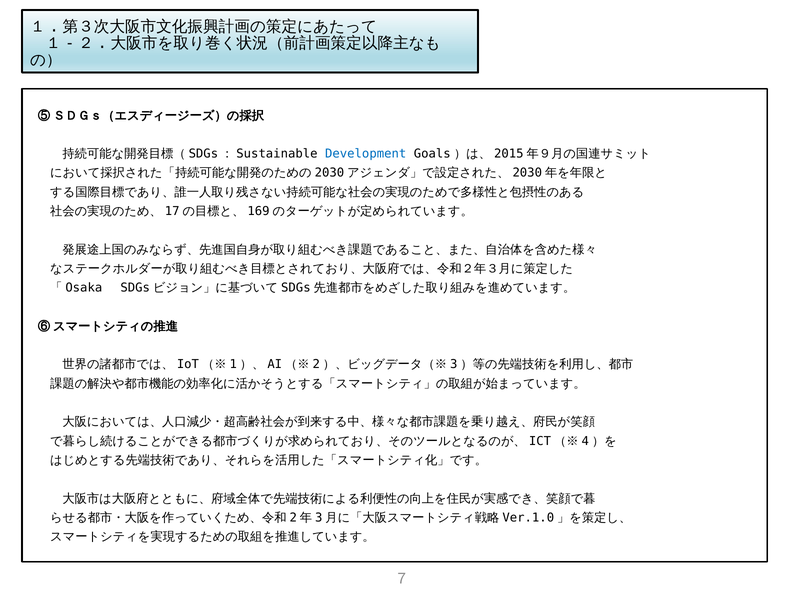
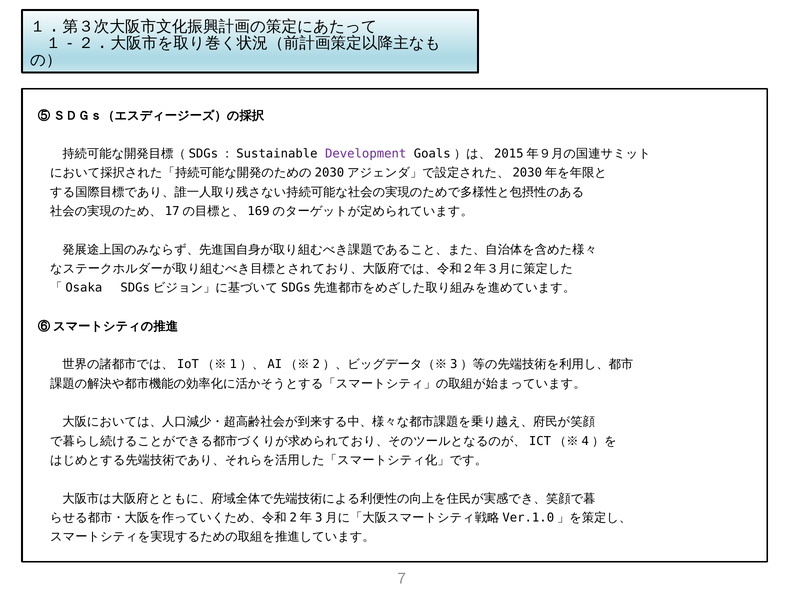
Development colour: blue -> purple (366, 154)
